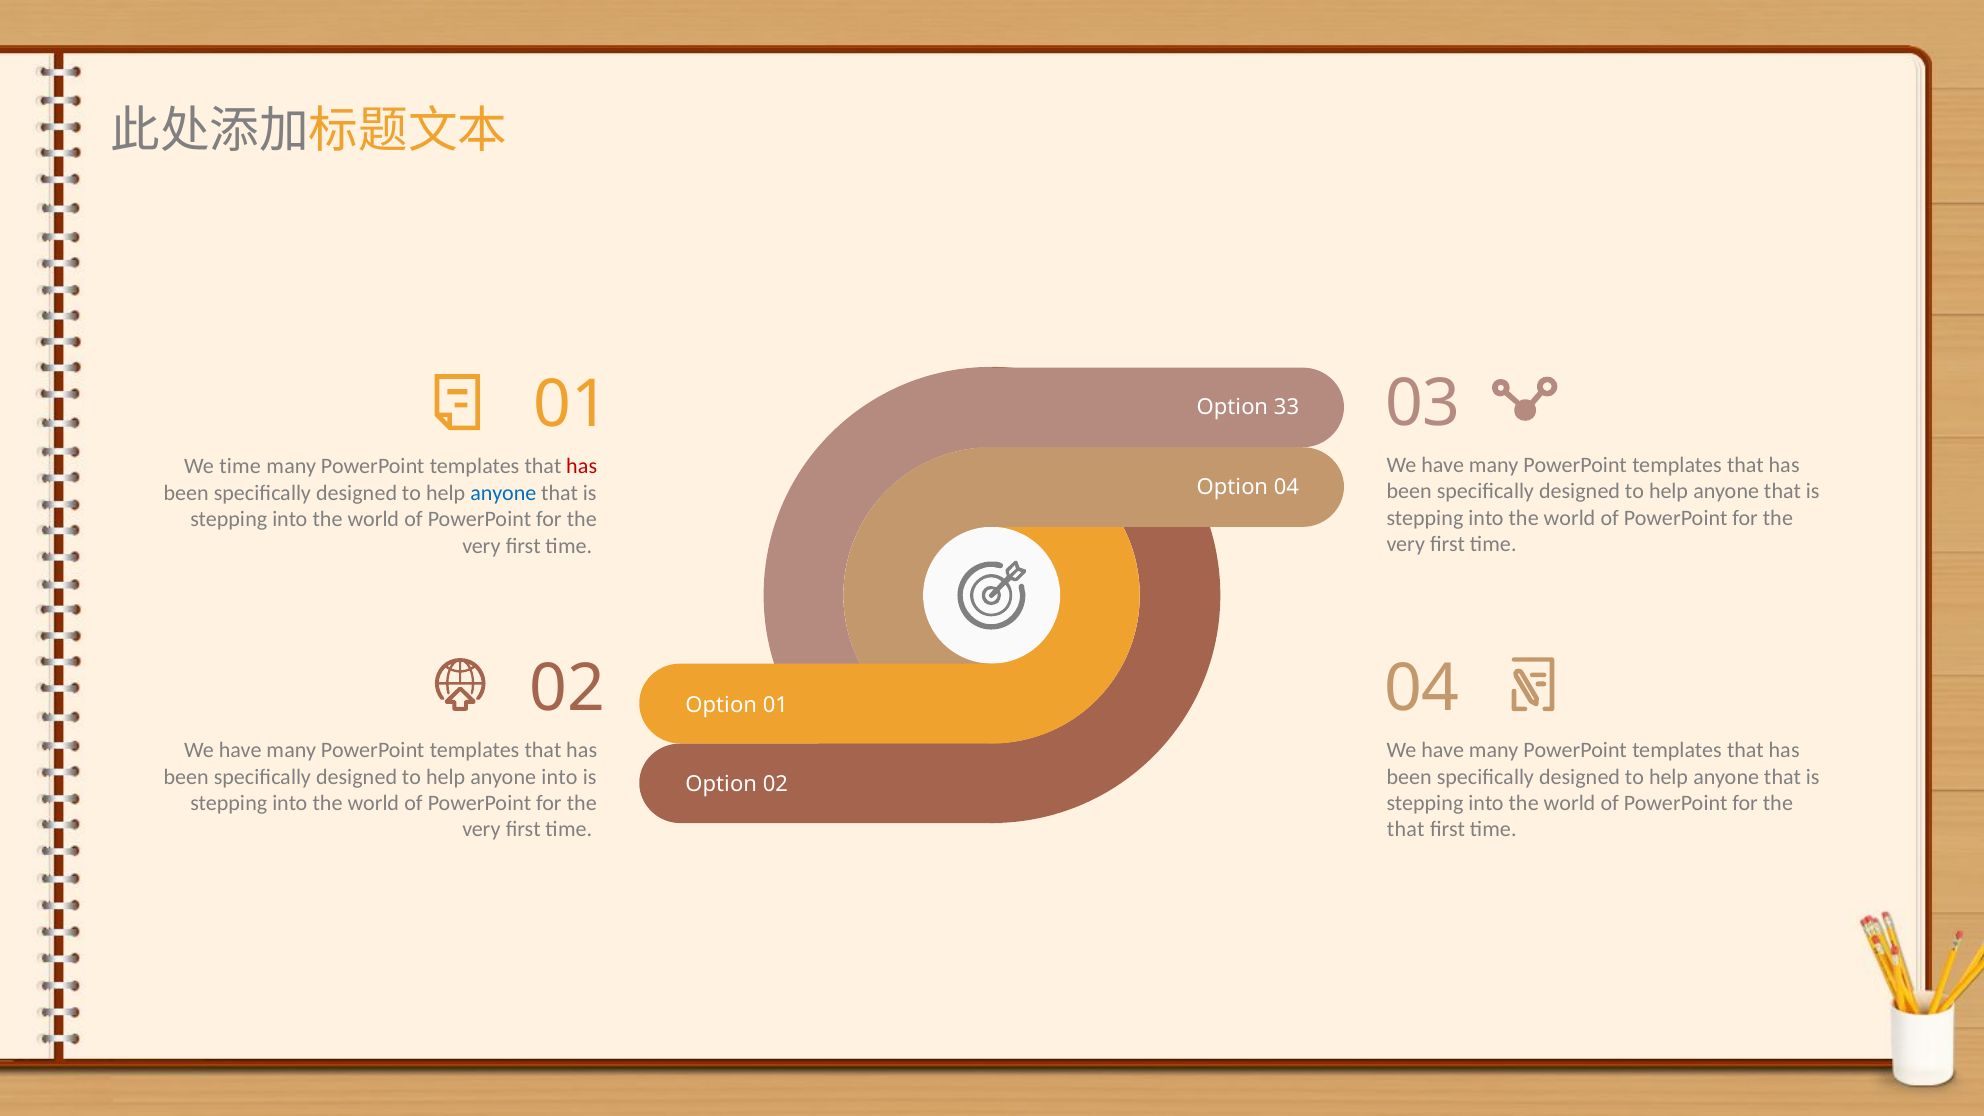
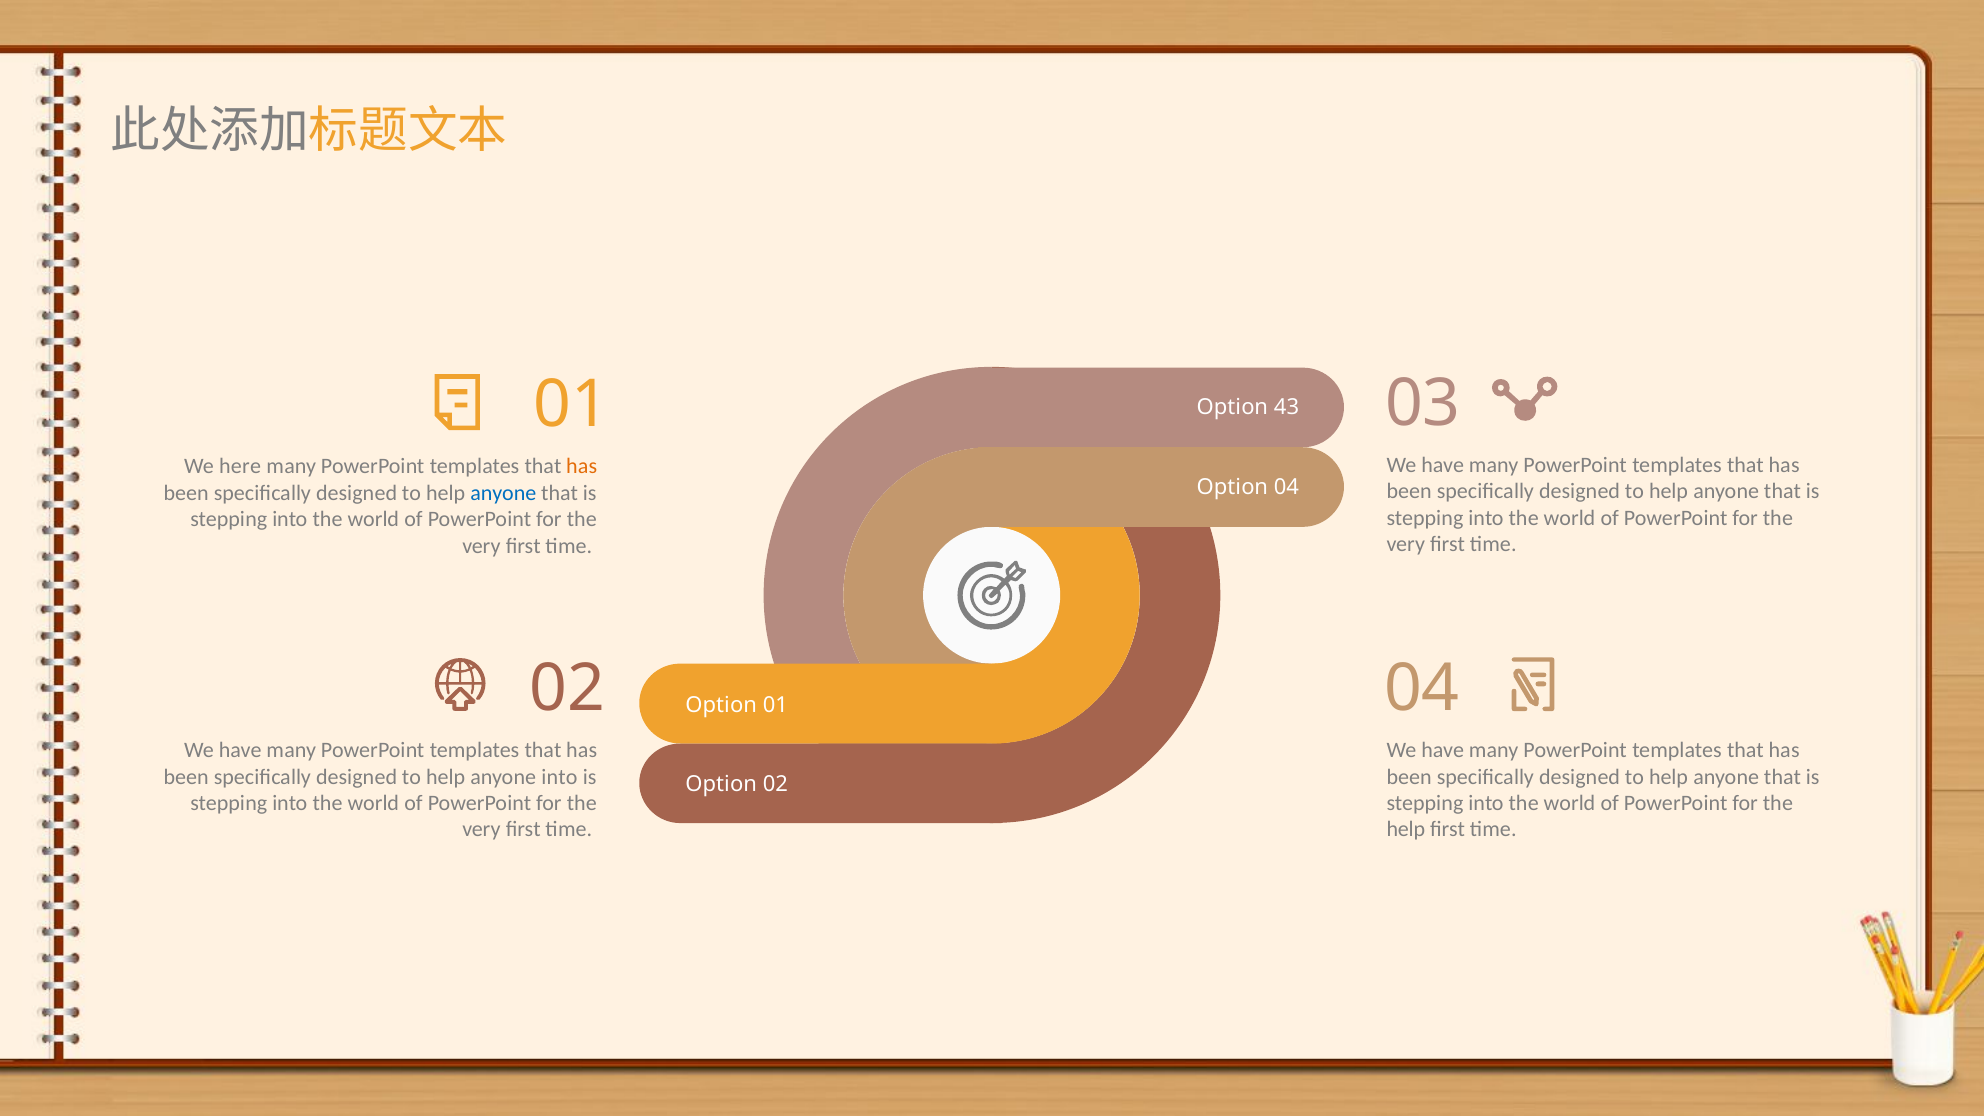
33: 33 -> 43 (1287, 407)
We time: time -> here (240, 467)
has colour: red -> orange (582, 467)
that: that -> help (1406, 830)
